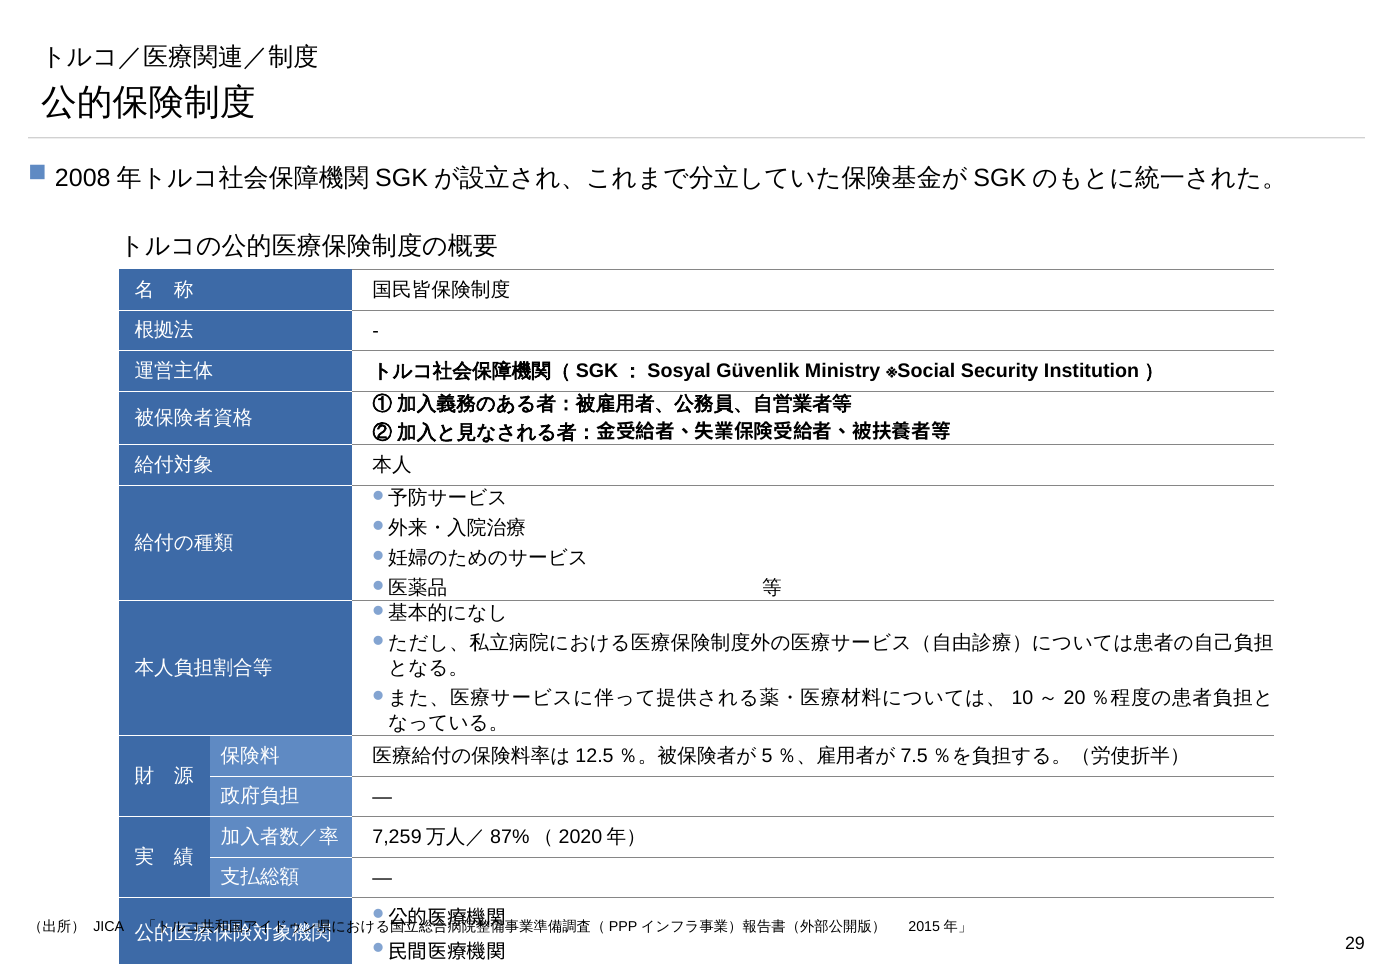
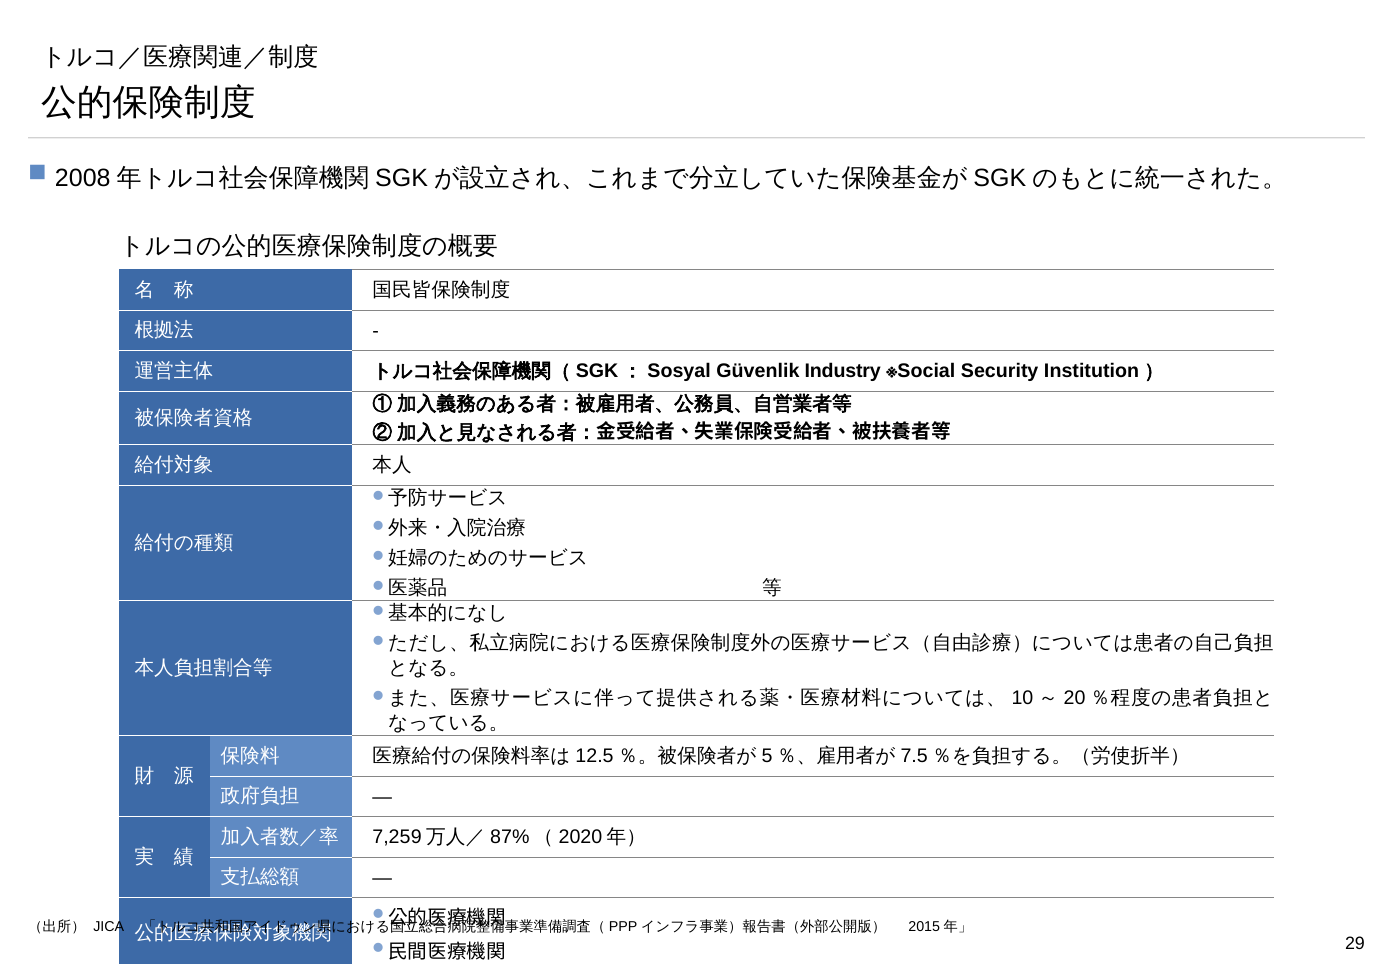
Ministry: Ministry -> Industry (843, 371)
